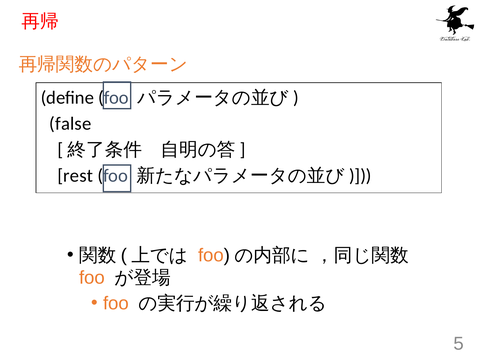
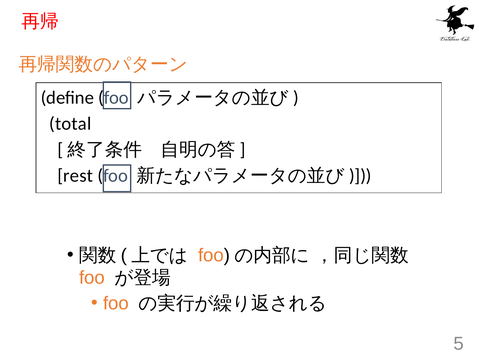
false: false -> total (70, 124)
